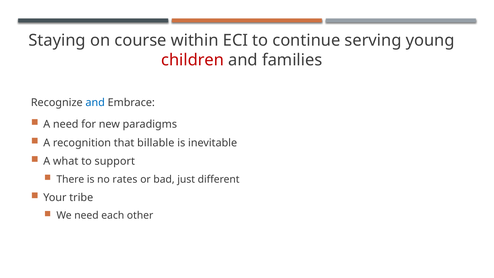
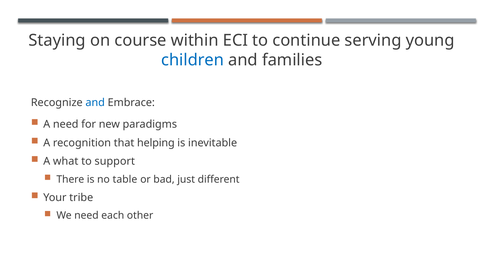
children colour: red -> blue (193, 60)
billable: billable -> helping (156, 143)
rates: rates -> table (125, 179)
